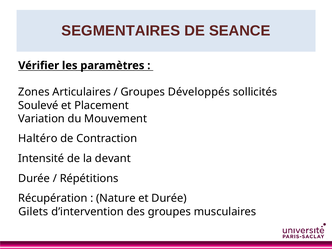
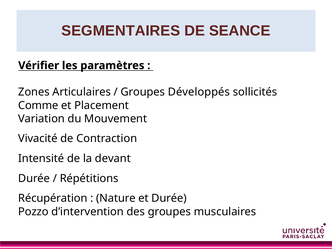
Soulevé: Soulevé -> Comme (38, 105)
Haltéro: Haltéro -> Vivacité (38, 139)
Gilets: Gilets -> Pozzo (33, 212)
